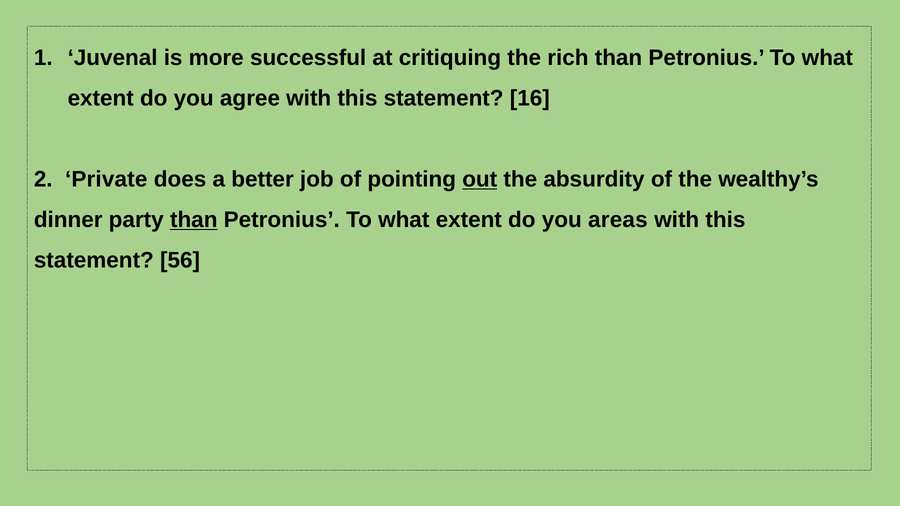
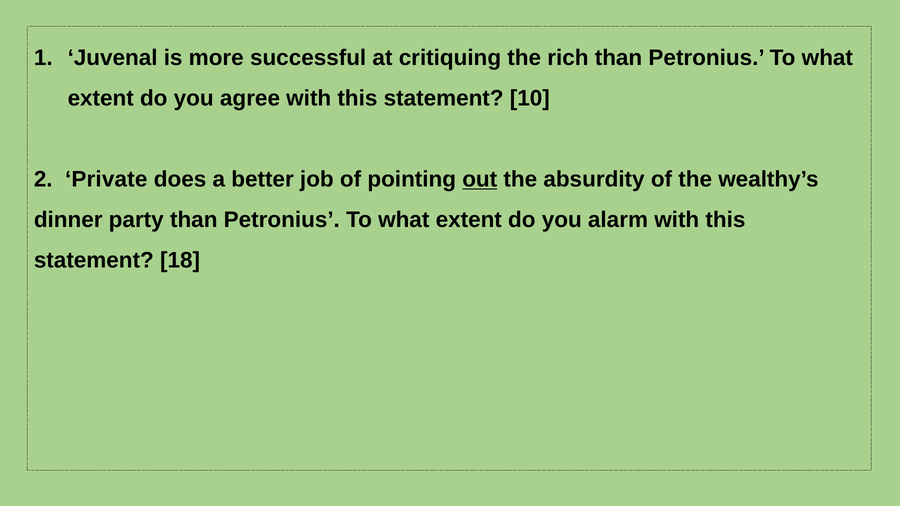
16: 16 -> 10 (530, 98)
than underline: present -> none (194, 220)
areas: areas -> alarm (618, 220)
56: 56 -> 18 (180, 260)
